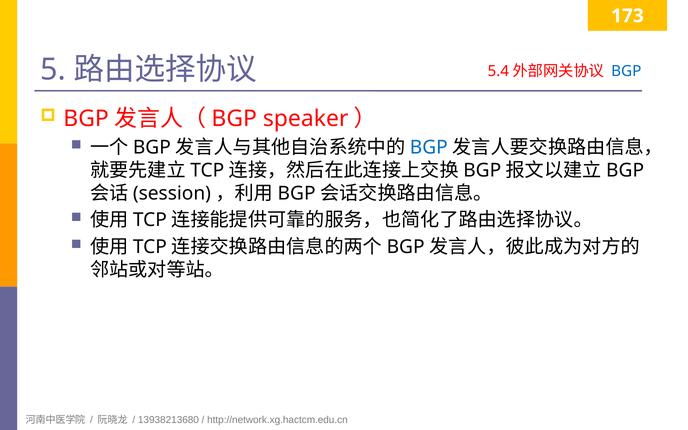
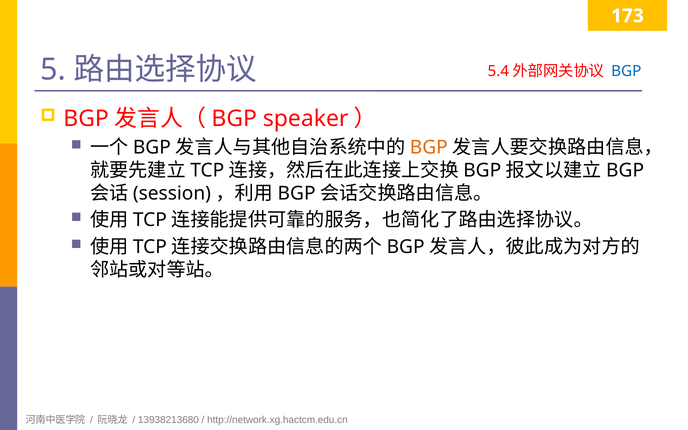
BGP colour: blue -> orange (429, 148)
